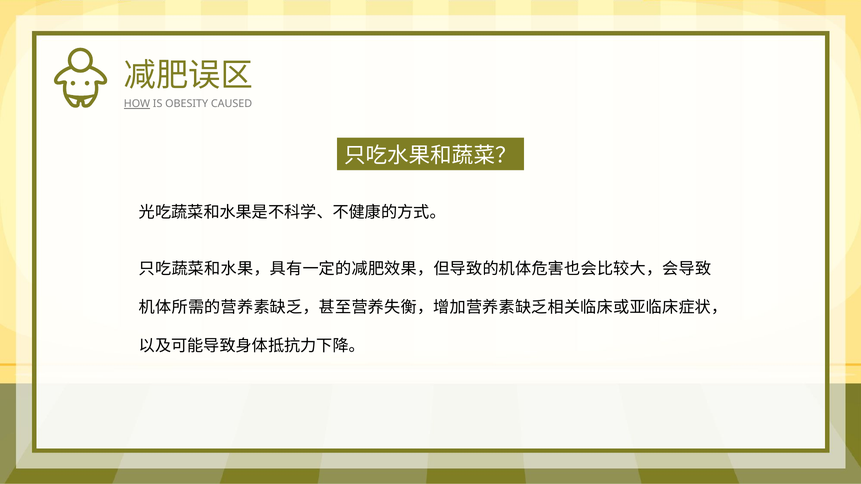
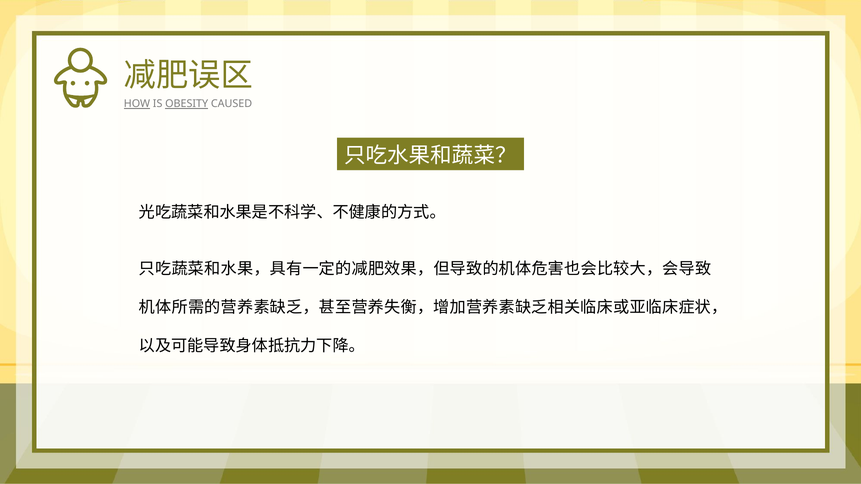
OBESITY underline: none -> present (187, 104)
